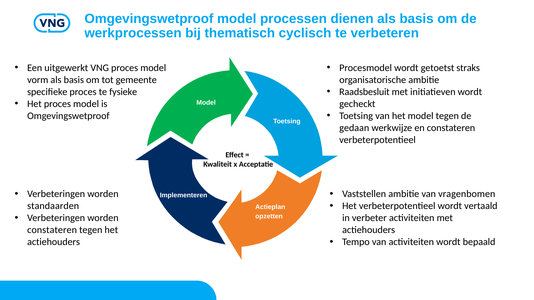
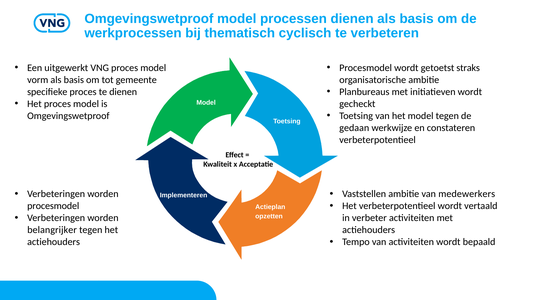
Raadsbesluit: Raadsbesluit -> Planbureaus (364, 92)
te fysieke: fysieke -> dienen (123, 92)
vragenbomen: vragenbomen -> medewerkers (467, 194)
standaarden: standaarden -> procesmodel (53, 206)
constateren: constateren -> belangrijker (52, 230)
